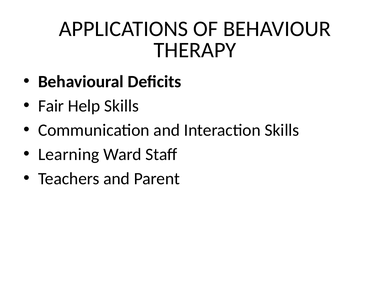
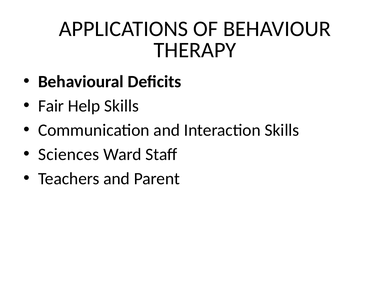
Learning: Learning -> Sciences (69, 155)
